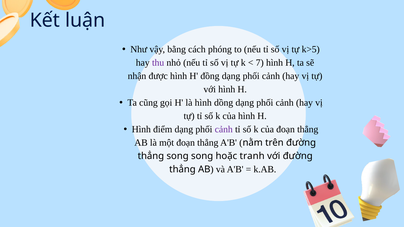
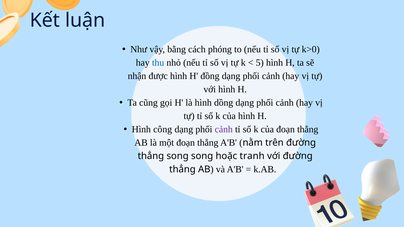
k>5: k>5 -> k>0 (311, 49)
thu colour: purple -> blue (158, 63)
7: 7 -> 5 (260, 63)
điểm: điểm -> công (163, 130)
